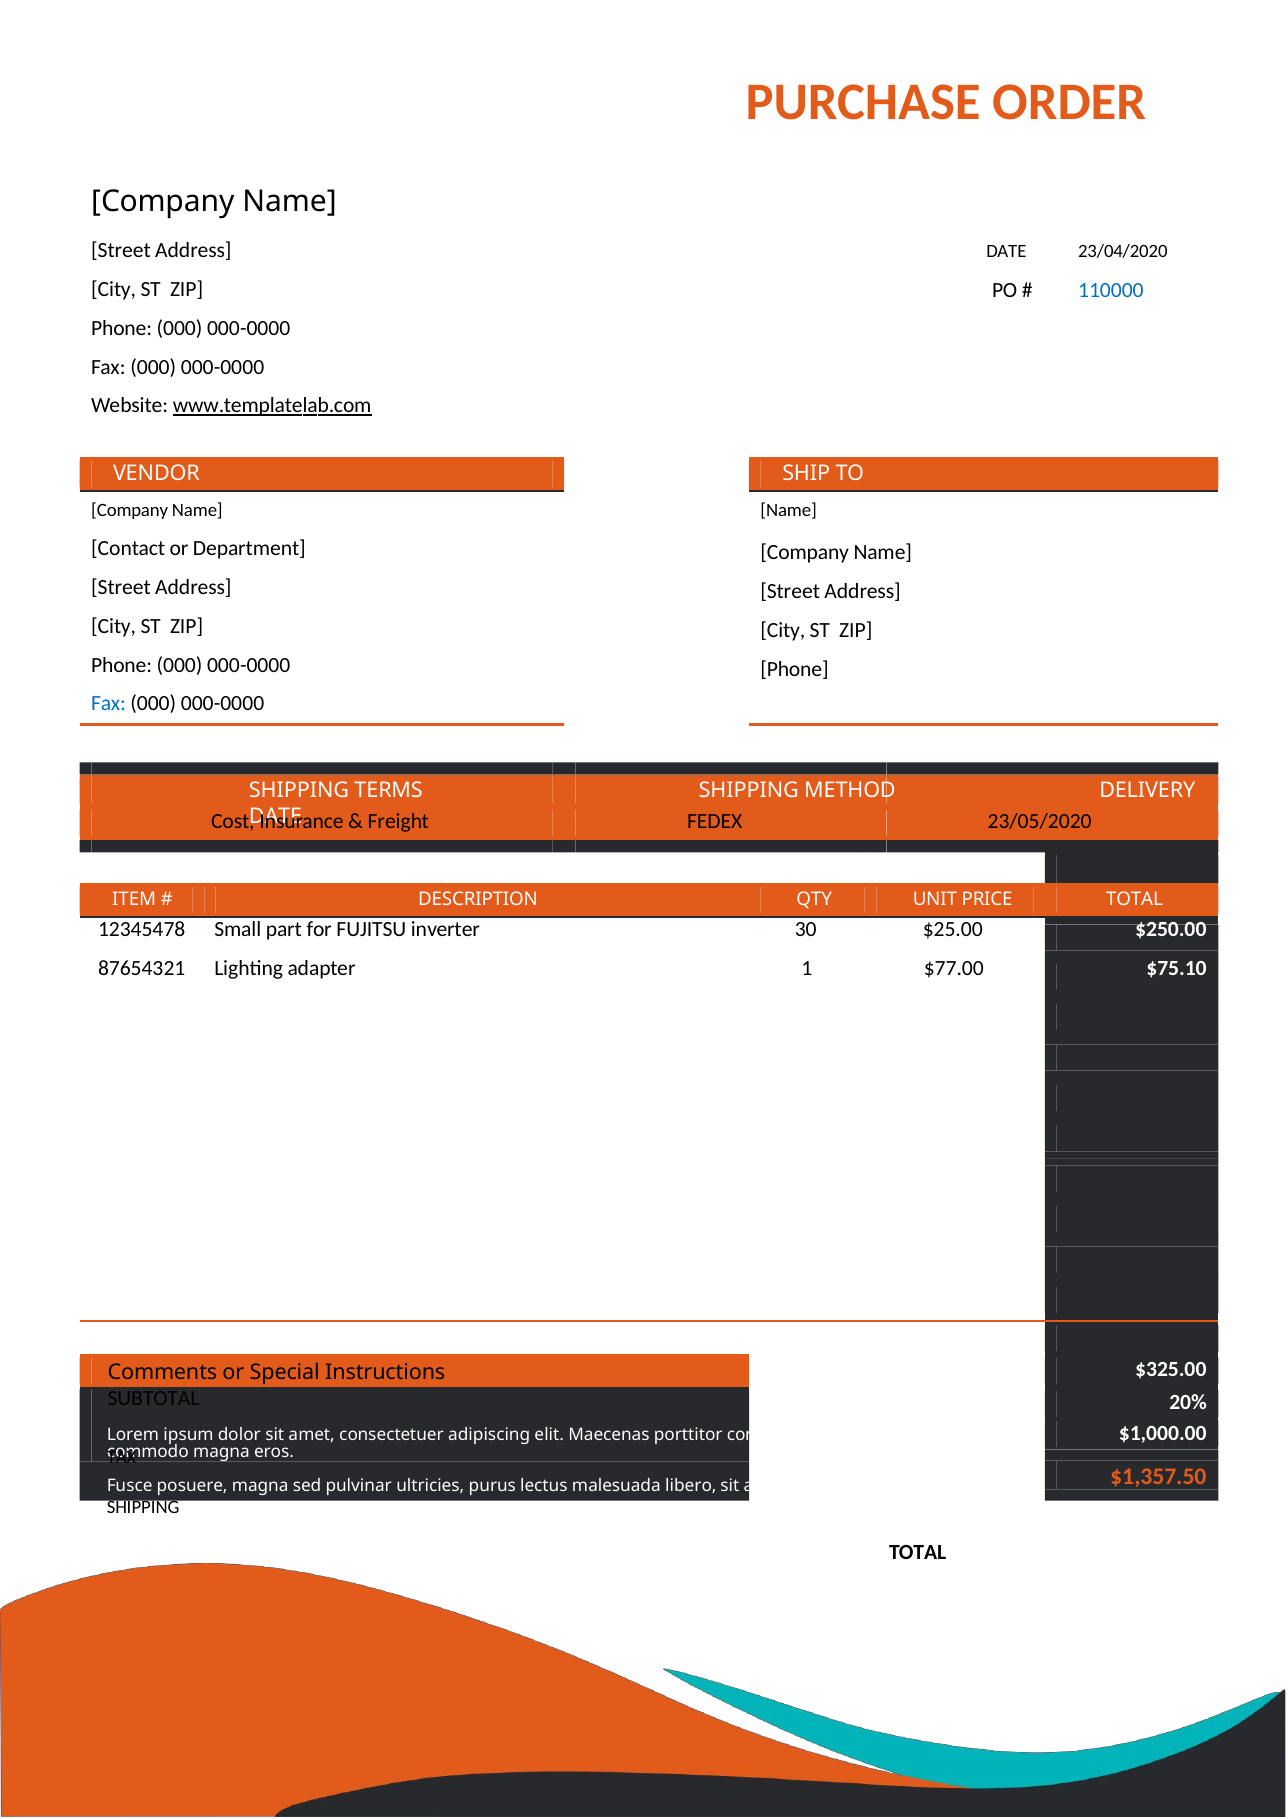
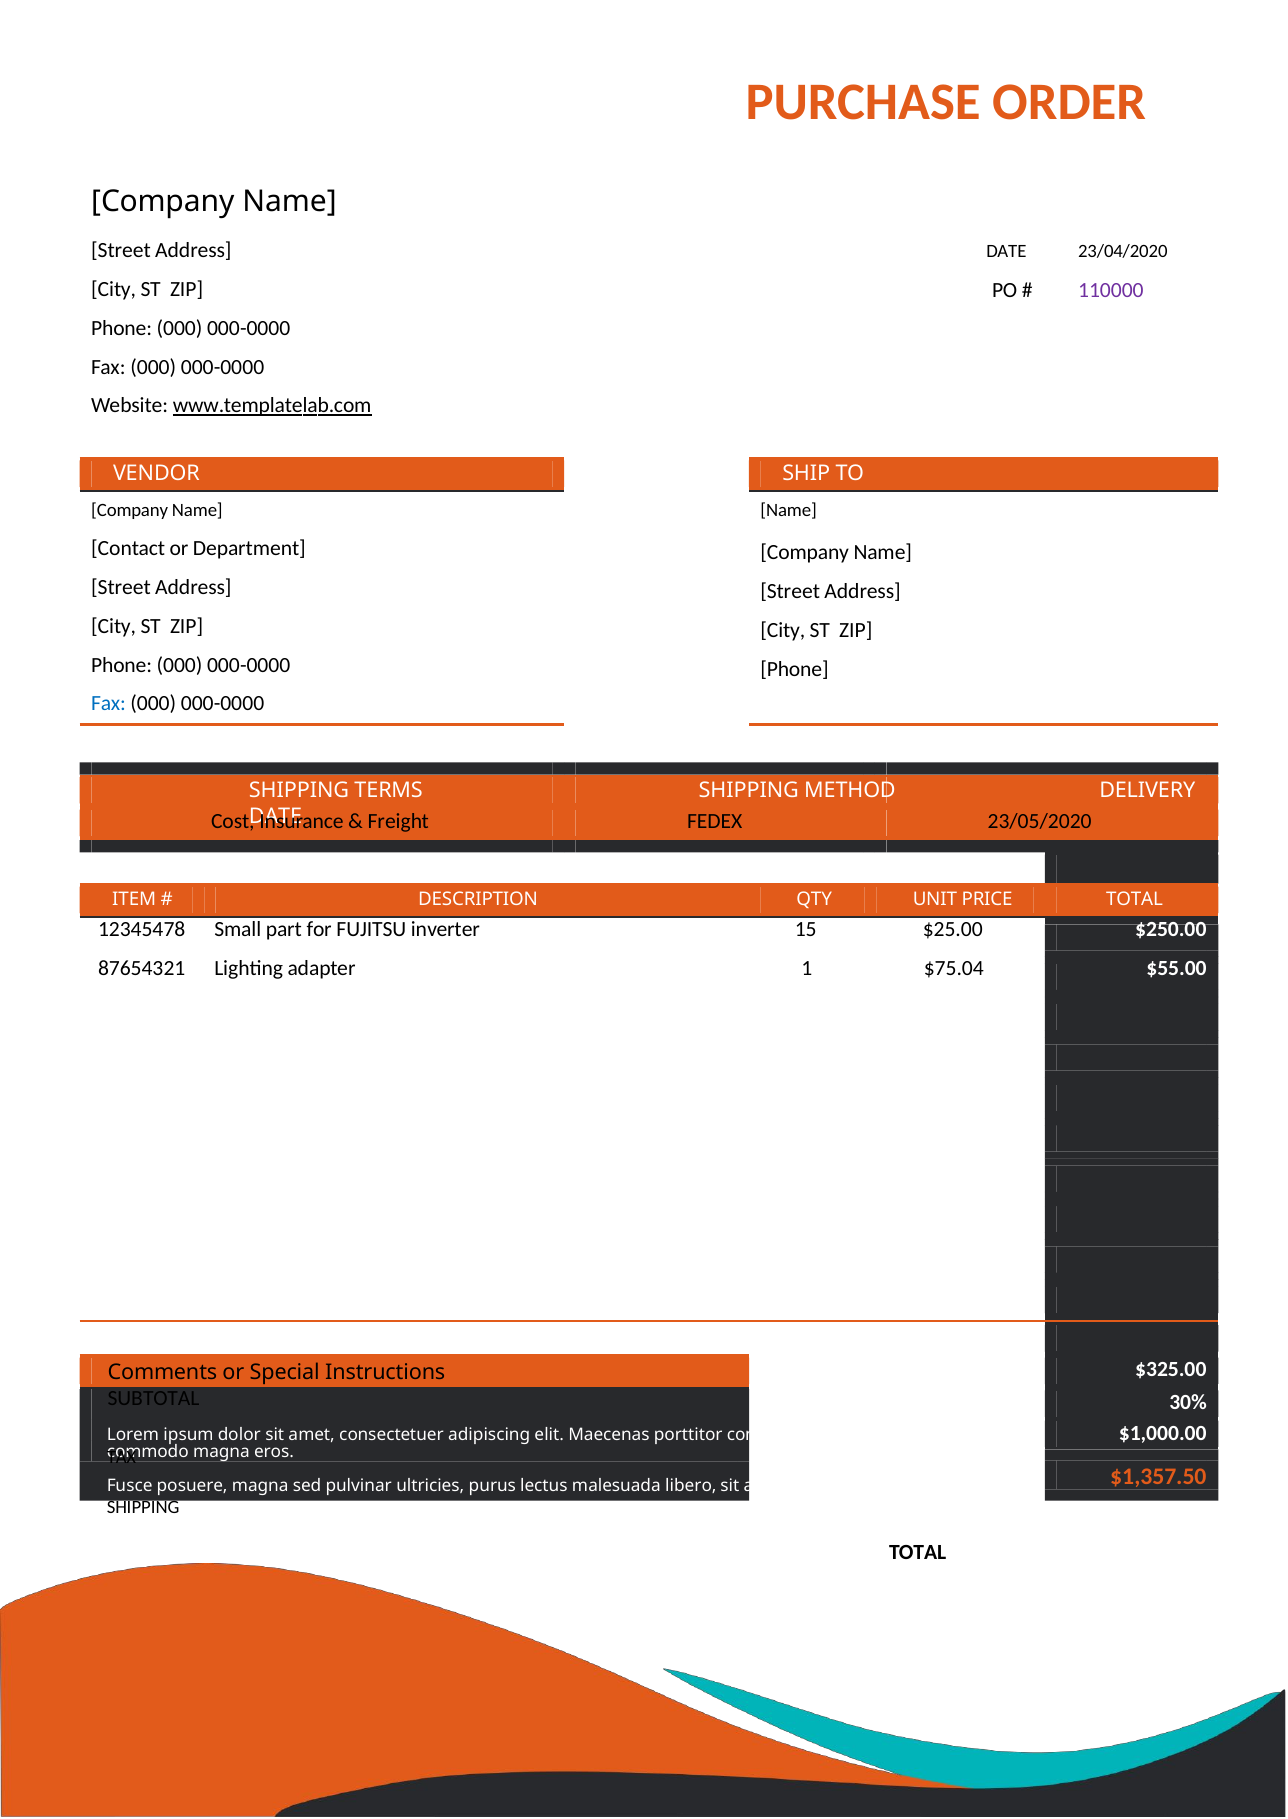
110000 colour: blue -> purple (1111, 290)
30: 30 -> 15 (806, 930)
$77.00: $77.00 -> $75.04 (954, 969)
$75.10: $75.10 -> $55.00 (1177, 969)
20%: 20% -> 30% (1188, 1402)
